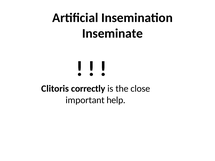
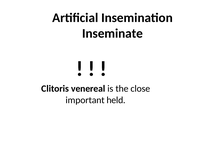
correctly: correctly -> venereal (88, 89)
help: help -> held (116, 100)
